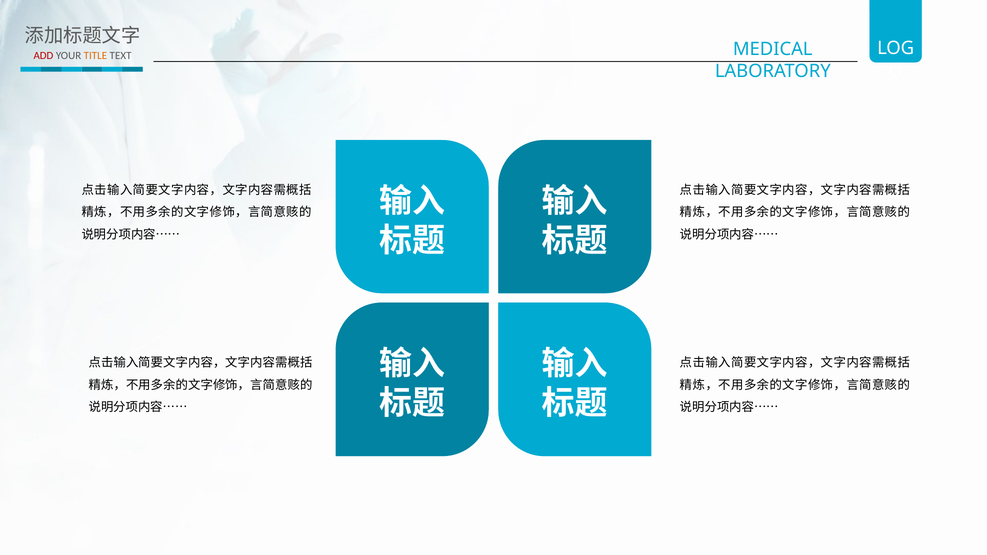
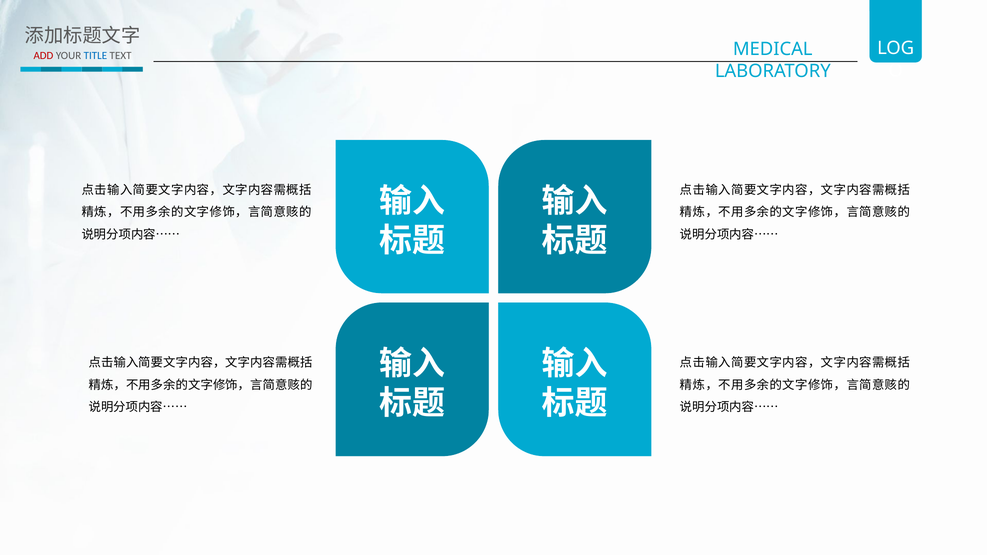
TITLE colour: orange -> blue (95, 56)
